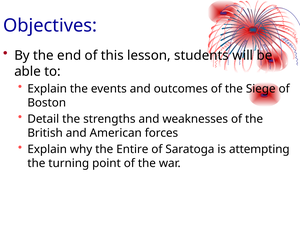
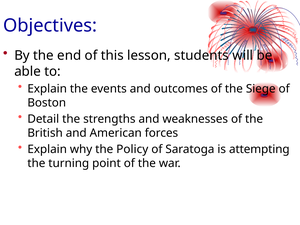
Entire: Entire -> Policy (132, 149)
